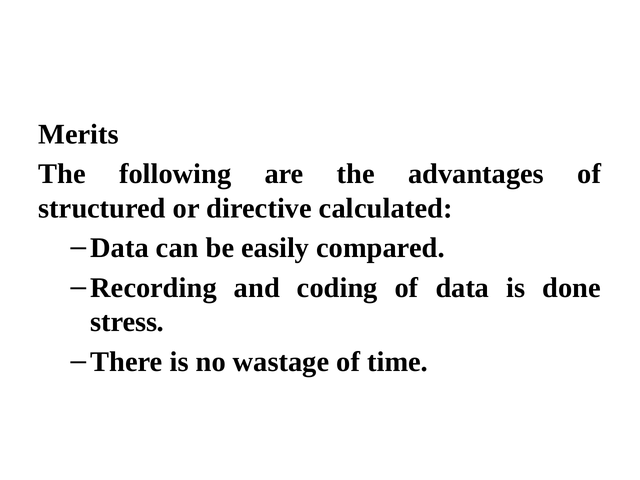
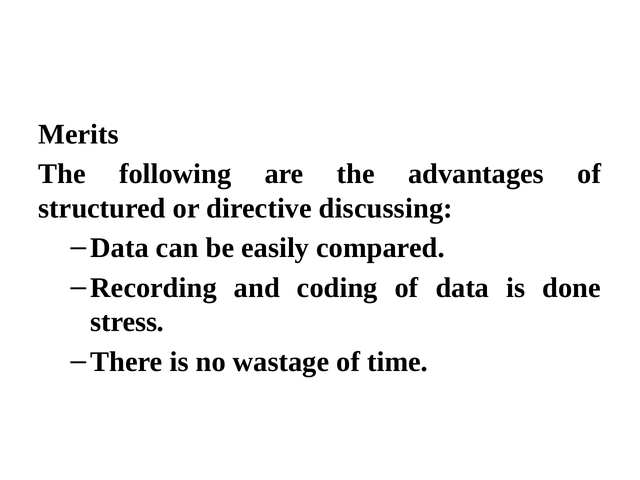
calculated: calculated -> discussing (386, 208)
